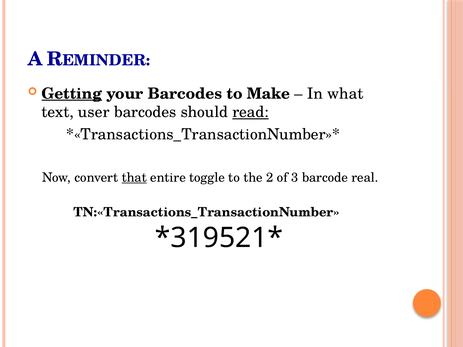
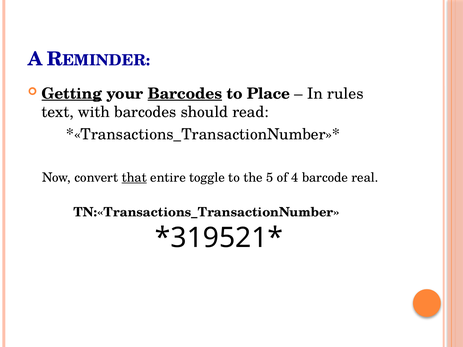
Barcodes underline: none -> present (185, 94)
Make: Make -> Place (268, 94)
what: what -> rules (345, 94)
user: user -> with (94, 112)
read underline: present -> none (250, 112)
2: 2 -> 5 (270, 178)
3: 3 -> 4 (295, 178)
